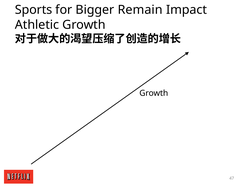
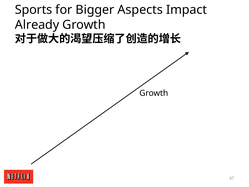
Remain: Remain -> Aspects (140, 10)
Athletic: Athletic -> Already (37, 25)
